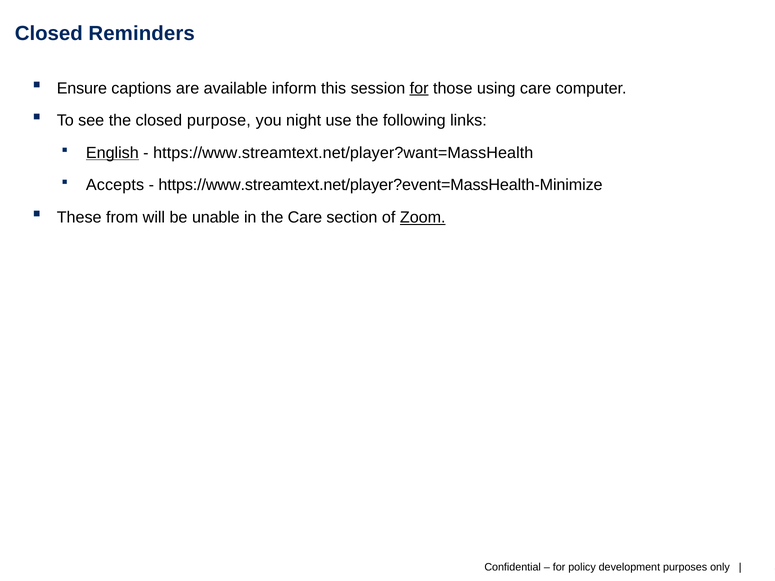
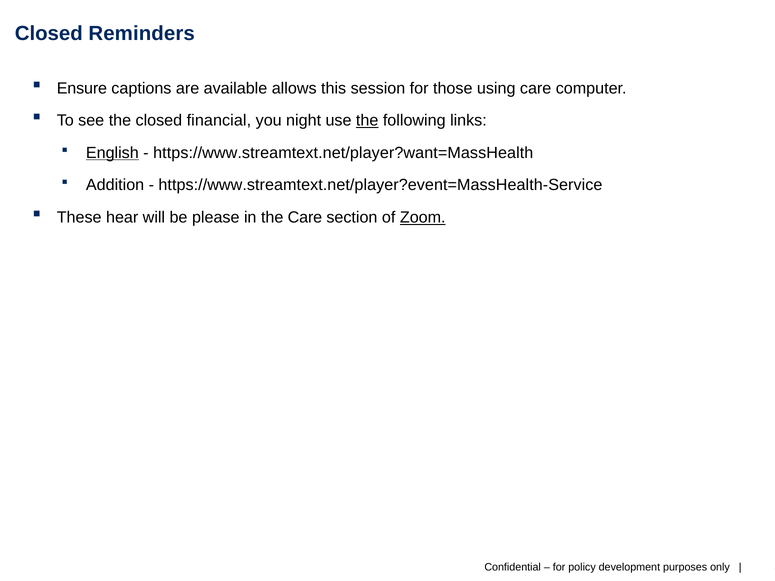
inform: inform -> allows (294, 88)
for underline: present -> none (419, 88)
purpose: purpose -> financial (219, 121)
the underline: none -> present (367, 121)
Accepts: Accepts -> Addition (115, 185)
https://www.streamtext.net/player?event=MassHealth-Minimize: https://www.streamtext.net/player?event=MassHealth-Minimize -> https://www.streamtext.net/player?event=MassHealth-Service (380, 185)
from: from -> hear (122, 217)
unable: unable -> please (216, 217)
